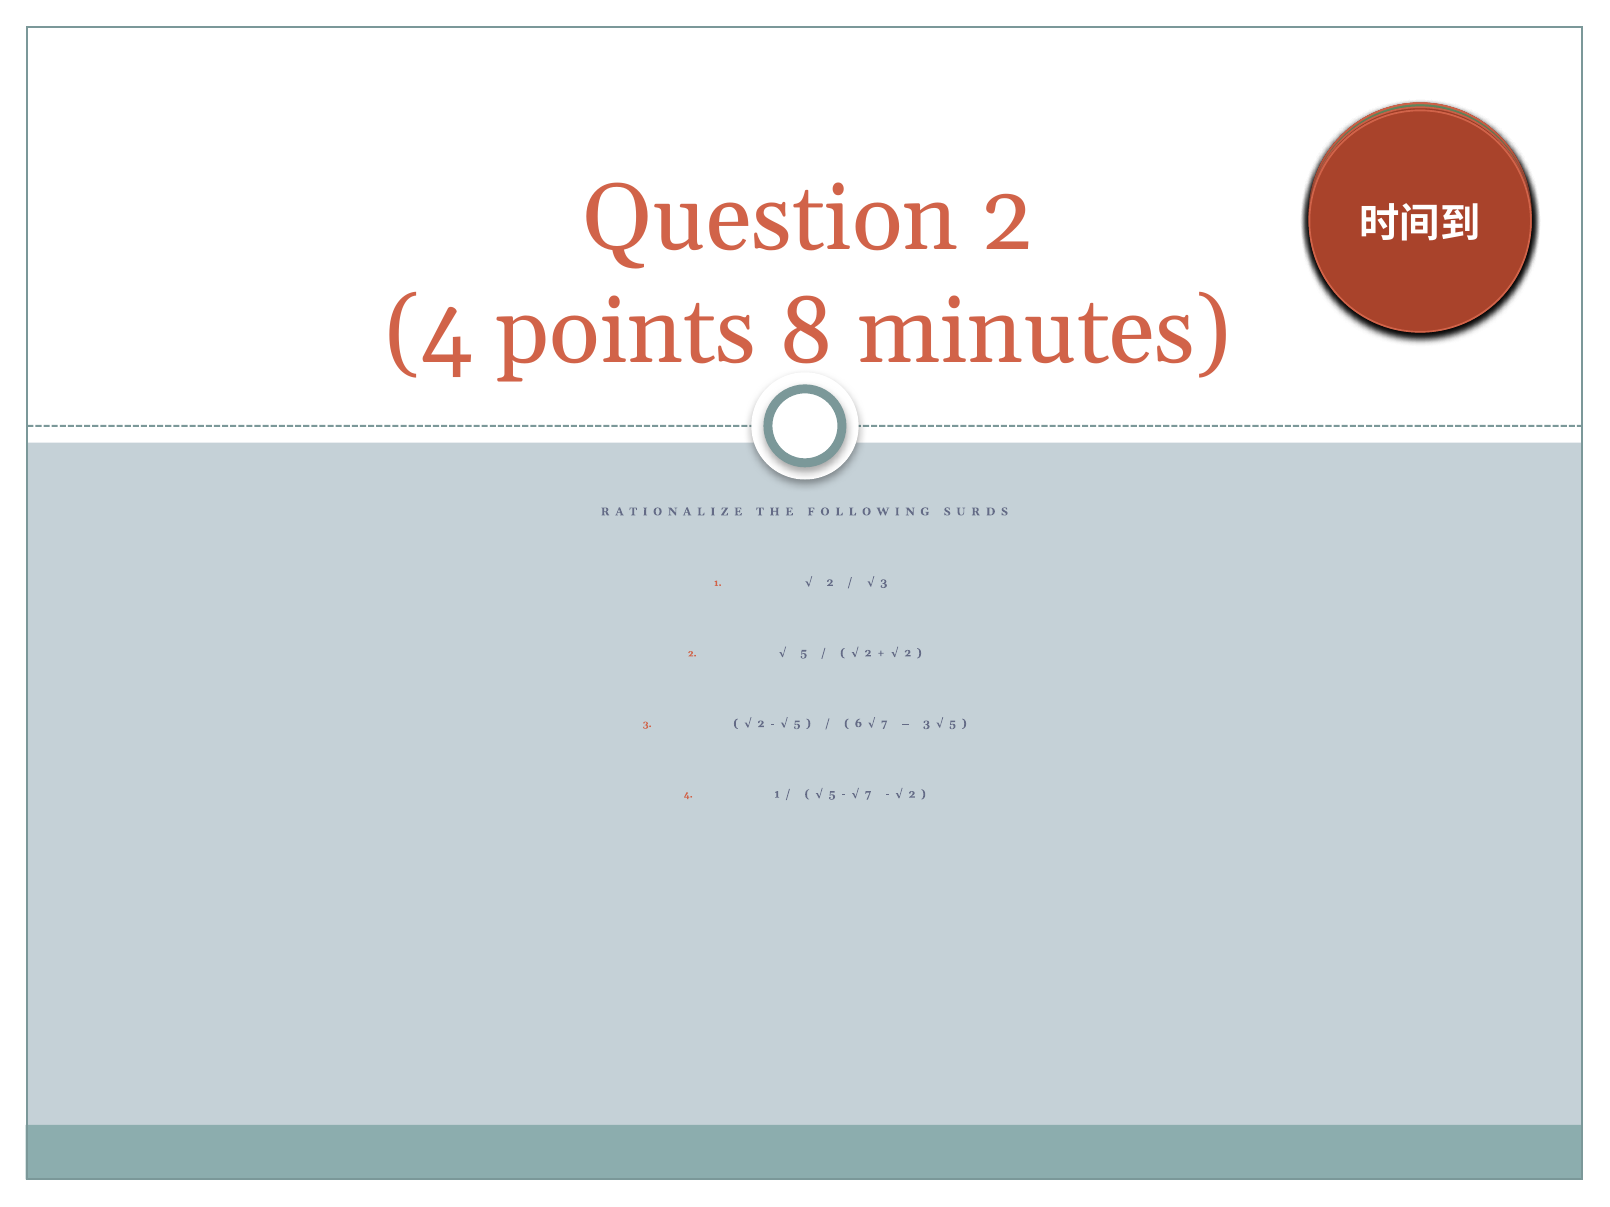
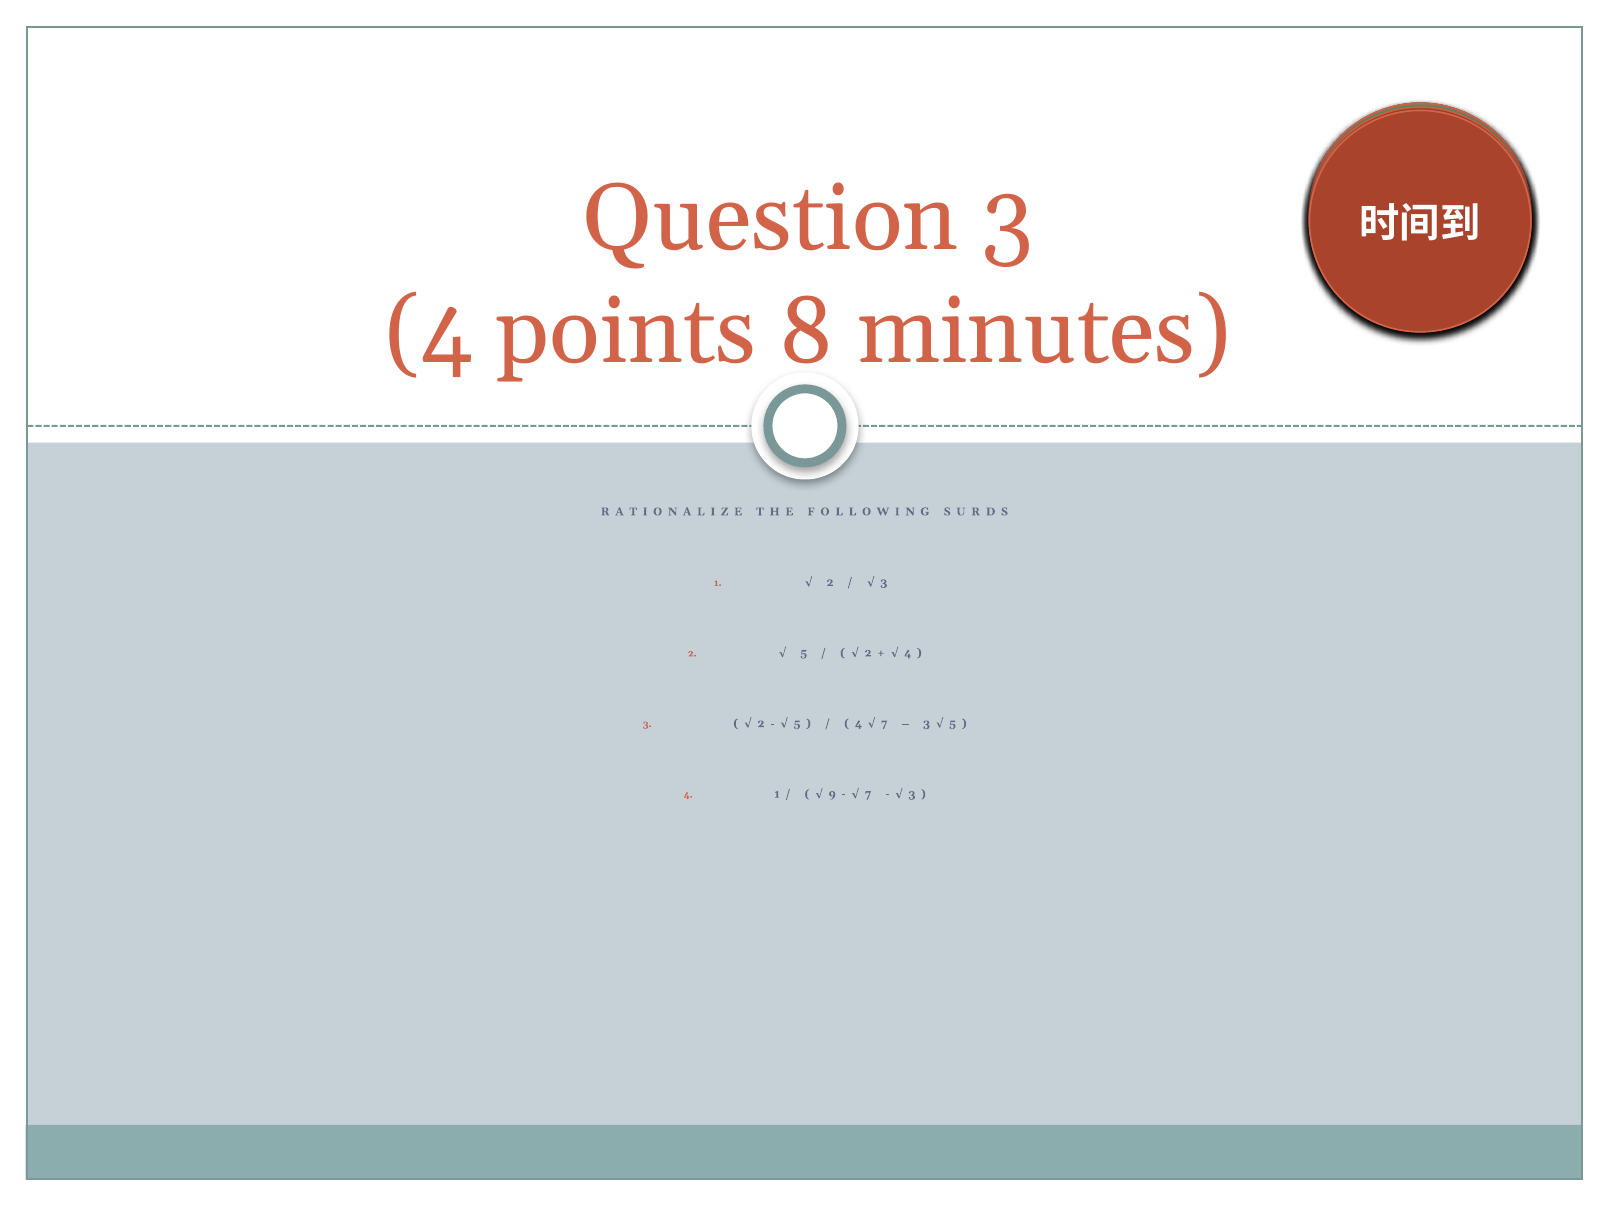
Question 2: 2 -> 3 (1007, 219)
2: 2 -> 4 (908, 653)
6: 6 -> 4 (858, 724)
5: 5 -> 9 (832, 794)
2: 2 -> 3 (912, 794)
